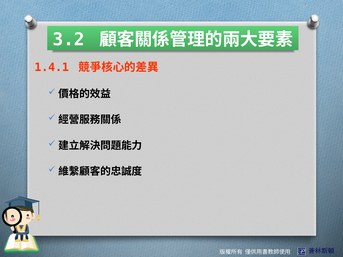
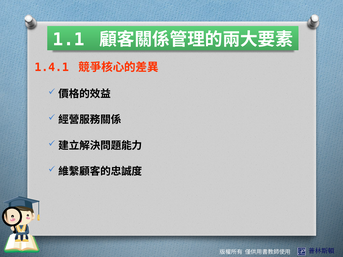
3.2: 3.2 -> 1.1 (69, 39)
